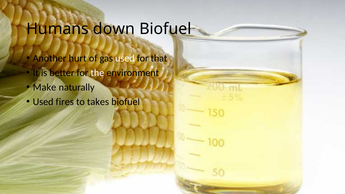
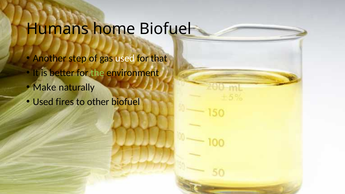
down: down -> home (114, 29)
hurt: hurt -> step (78, 58)
the colour: white -> light green (97, 73)
takes: takes -> other (98, 102)
